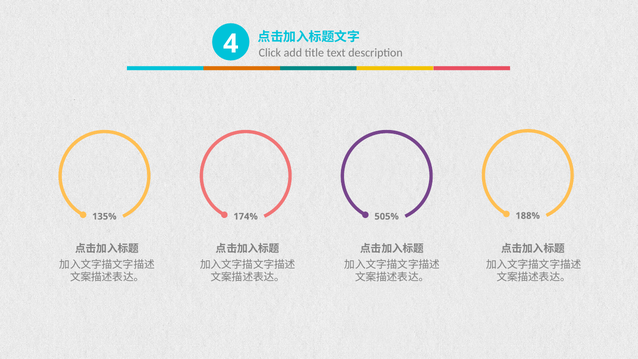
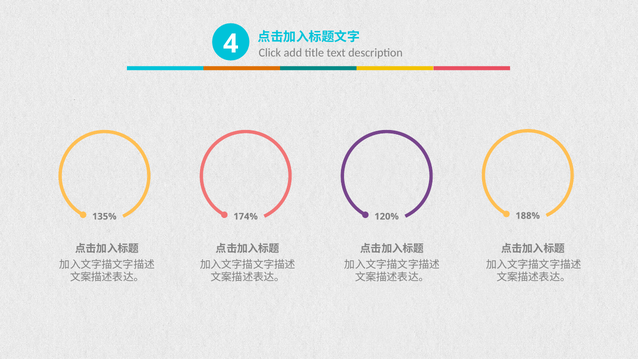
505%: 505% -> 120% (387, 217)
